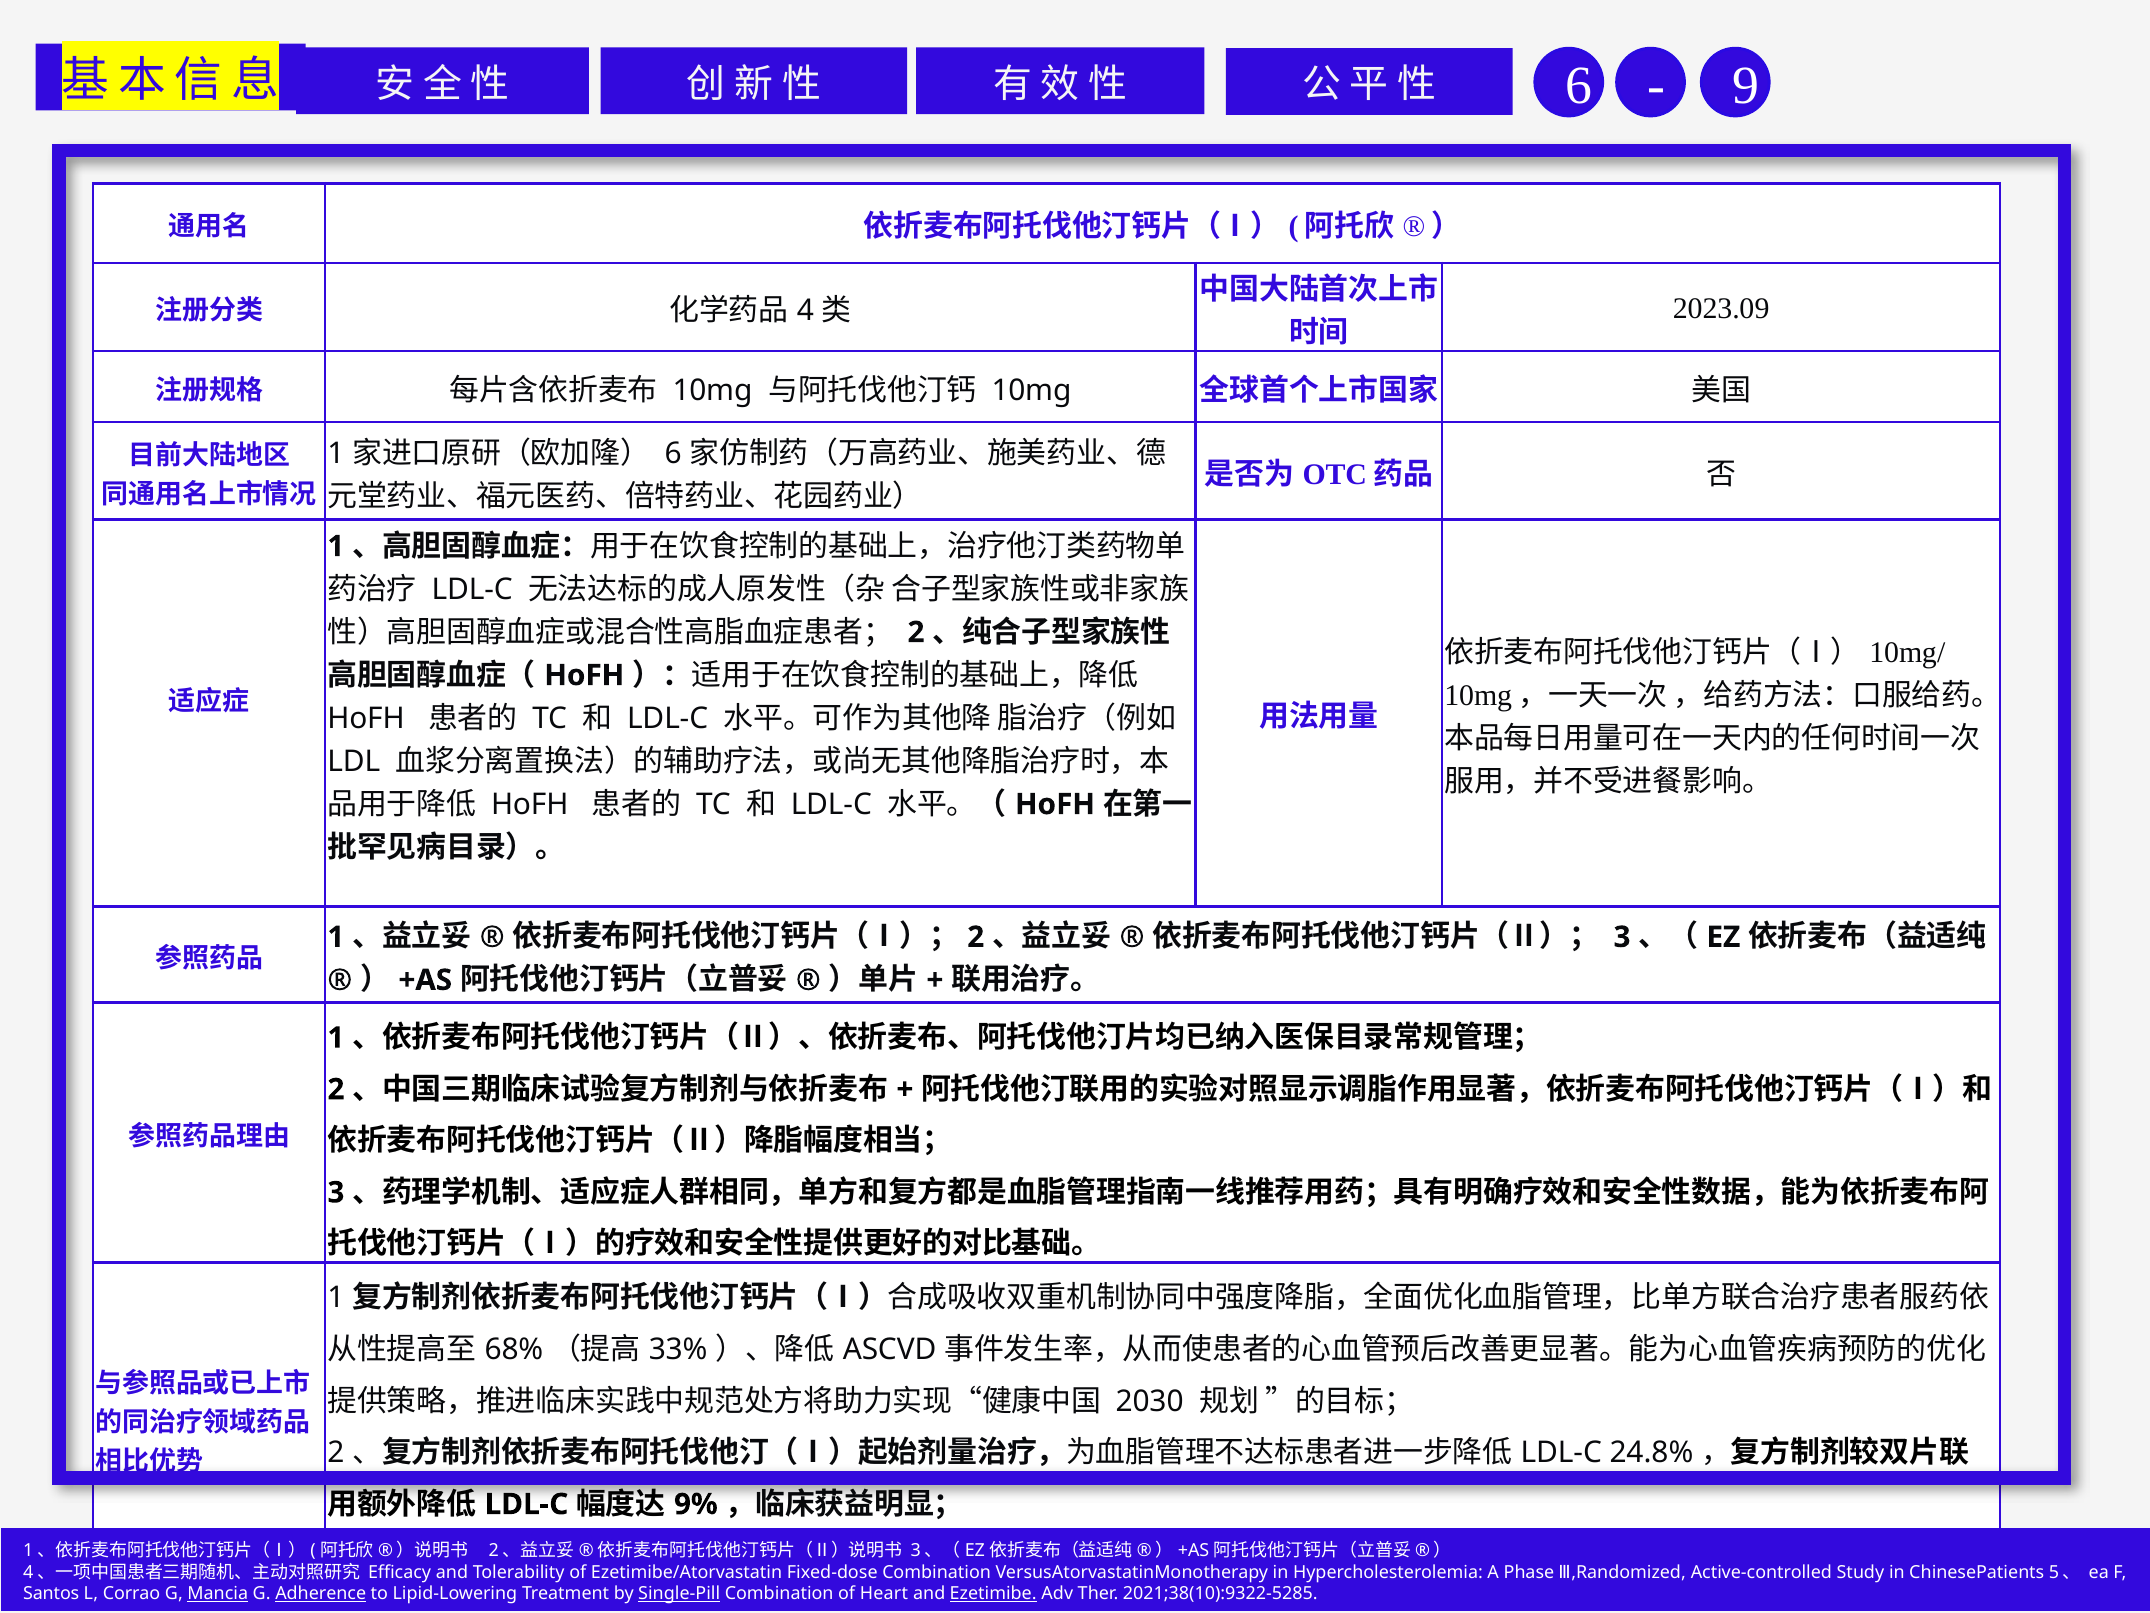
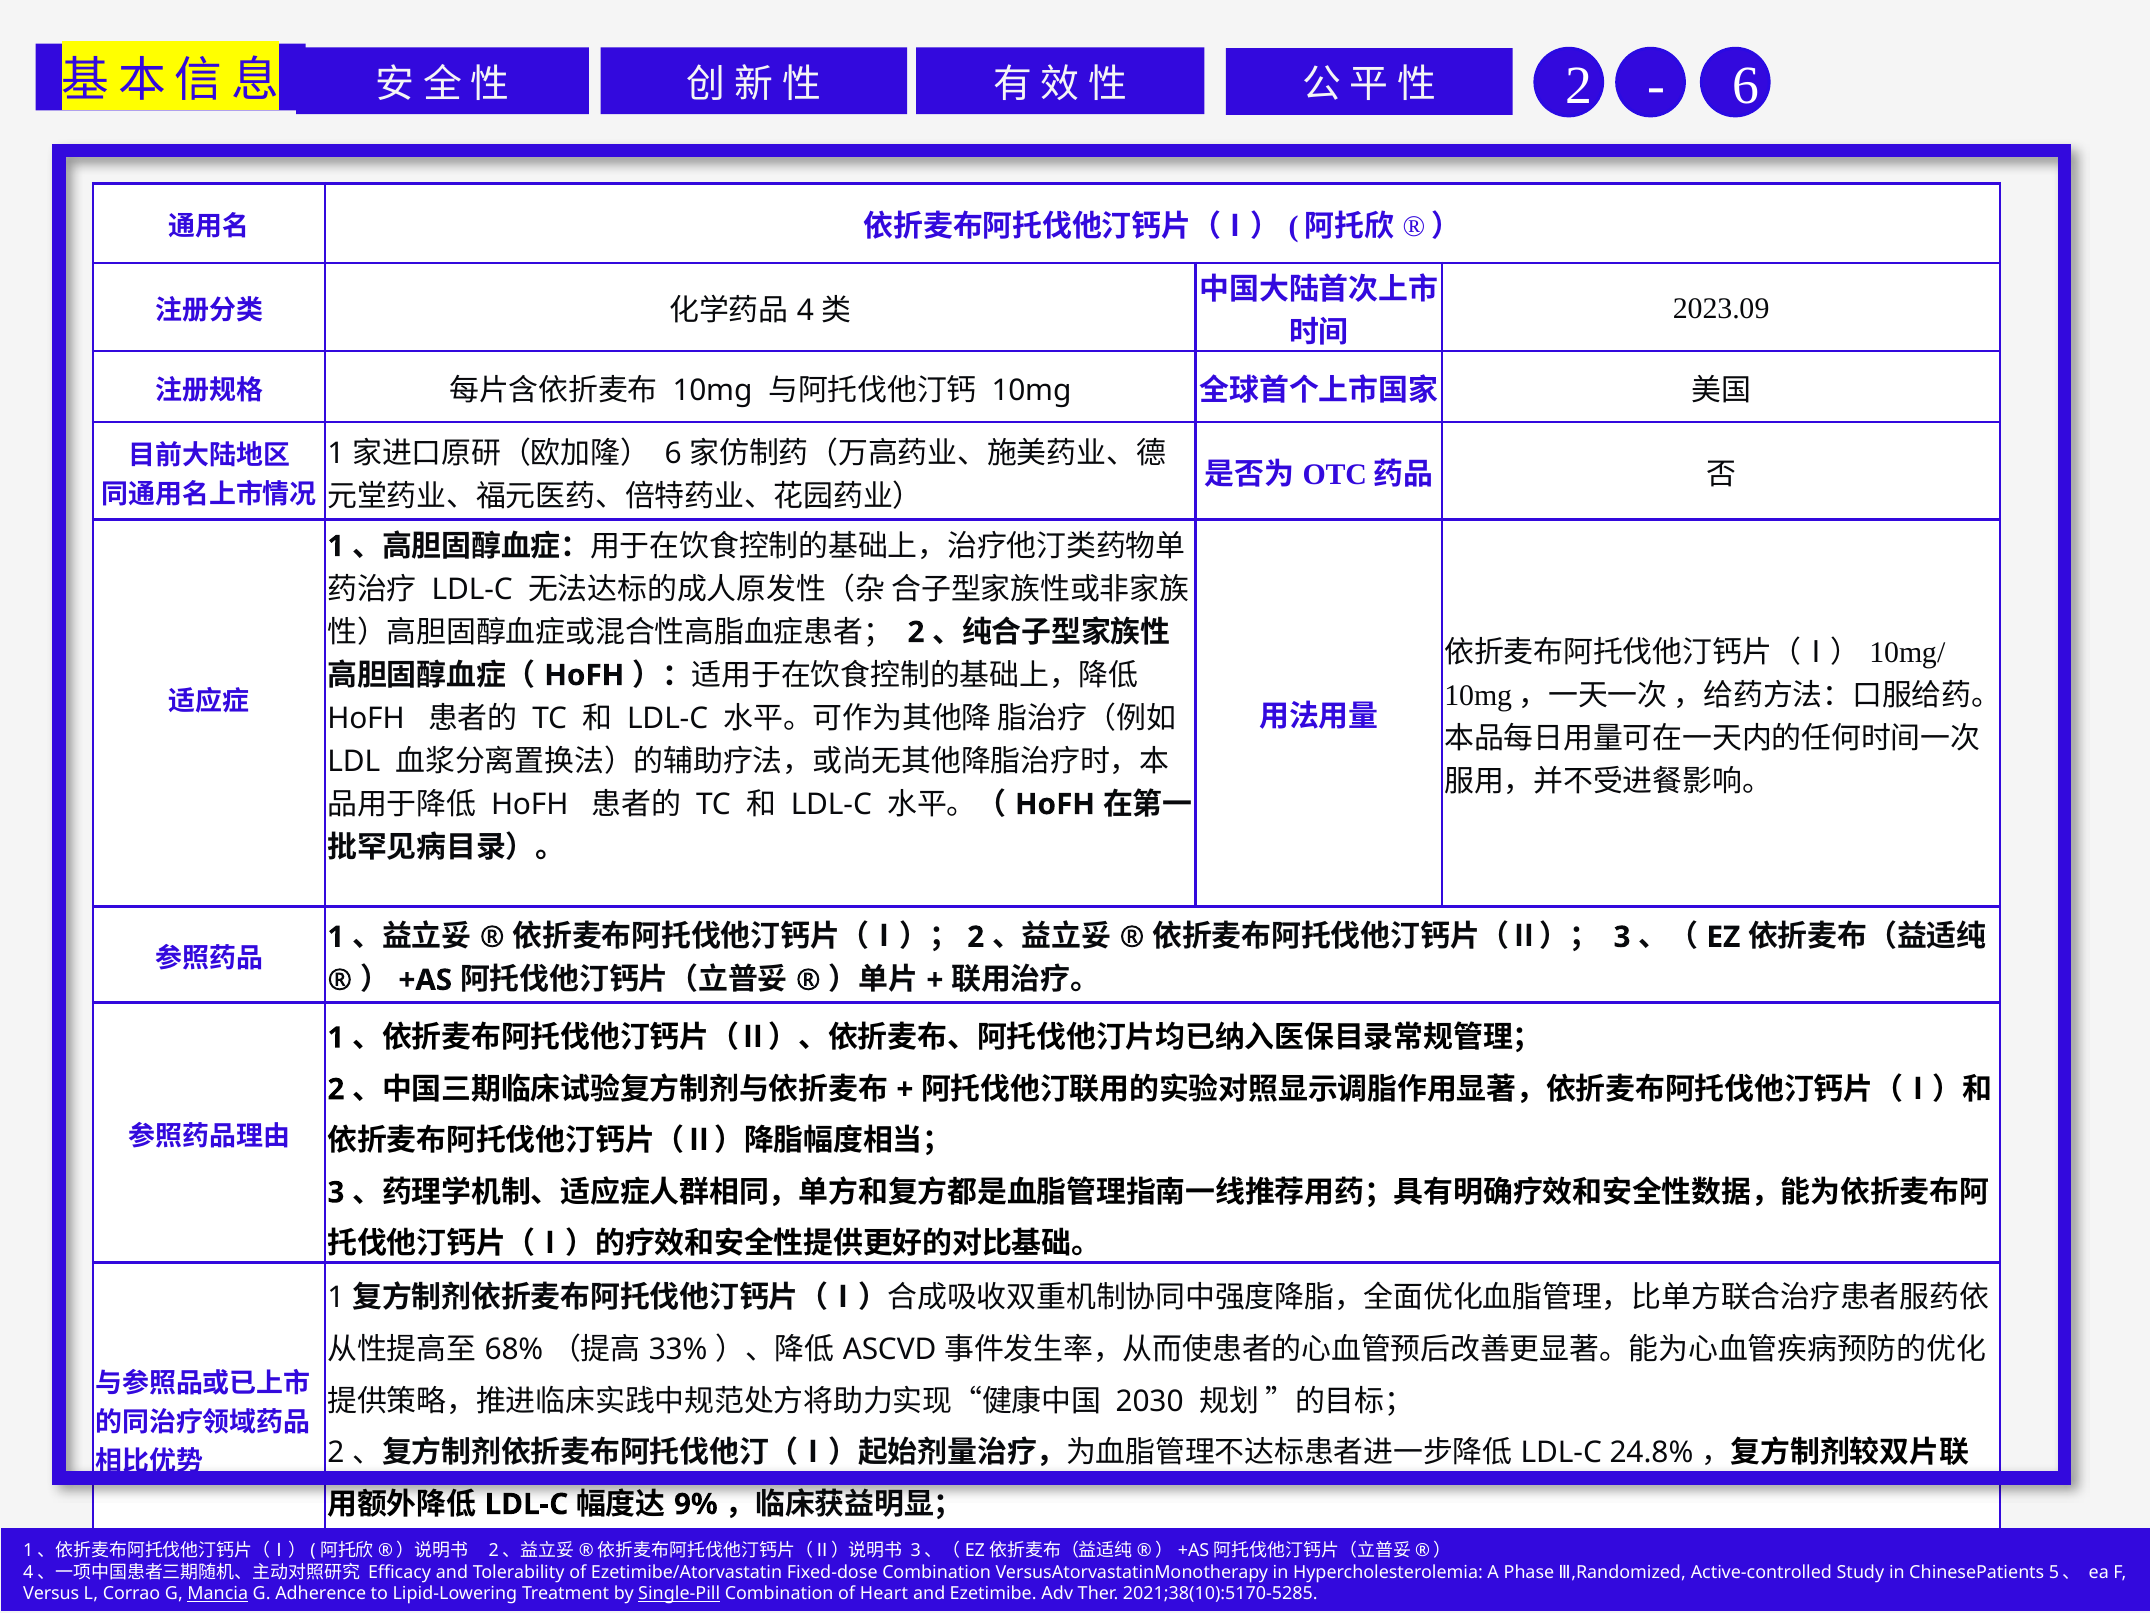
6: 6 -> 2 (1579, 86)
9: 9 -> 6 (1746, 86)
Santos: Santos -> Versus (51, 1594)
Adherence underline: present -> none (321, 1594)
Ezetimibe underline: present -> none (993, 1594)
2021;38(10):9322-5285: 2021;38(10):9322-5285 -> 2021;38(10):5170-5285 (1220, 1594)
